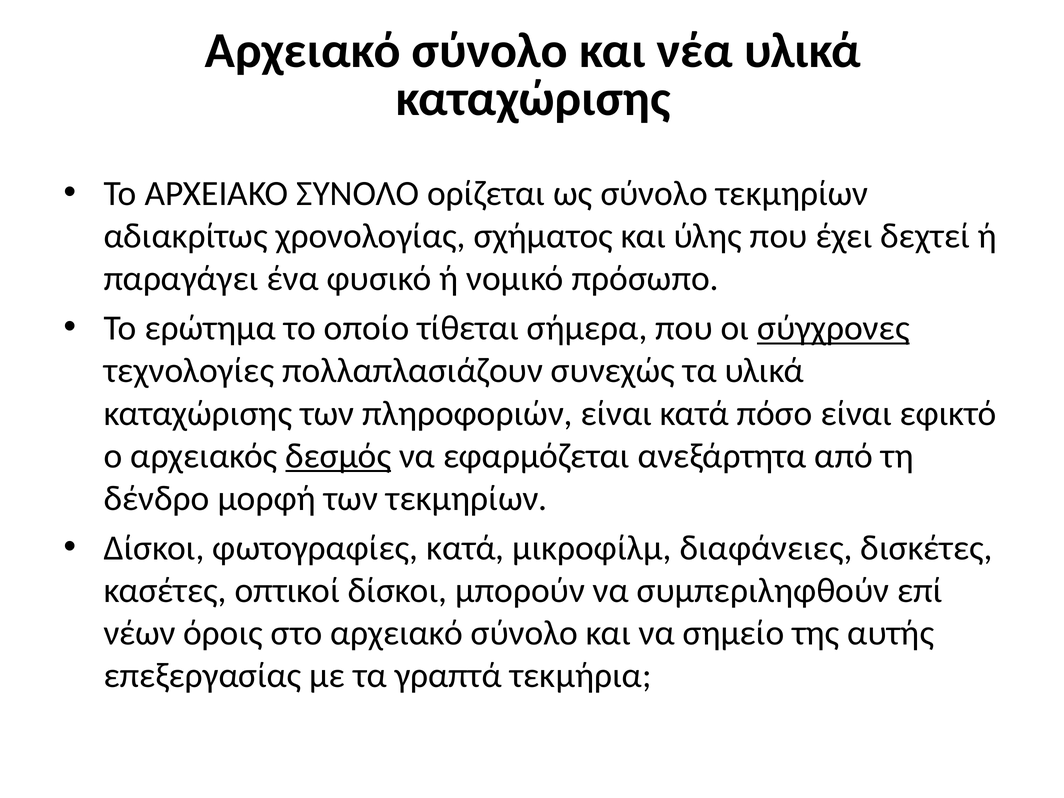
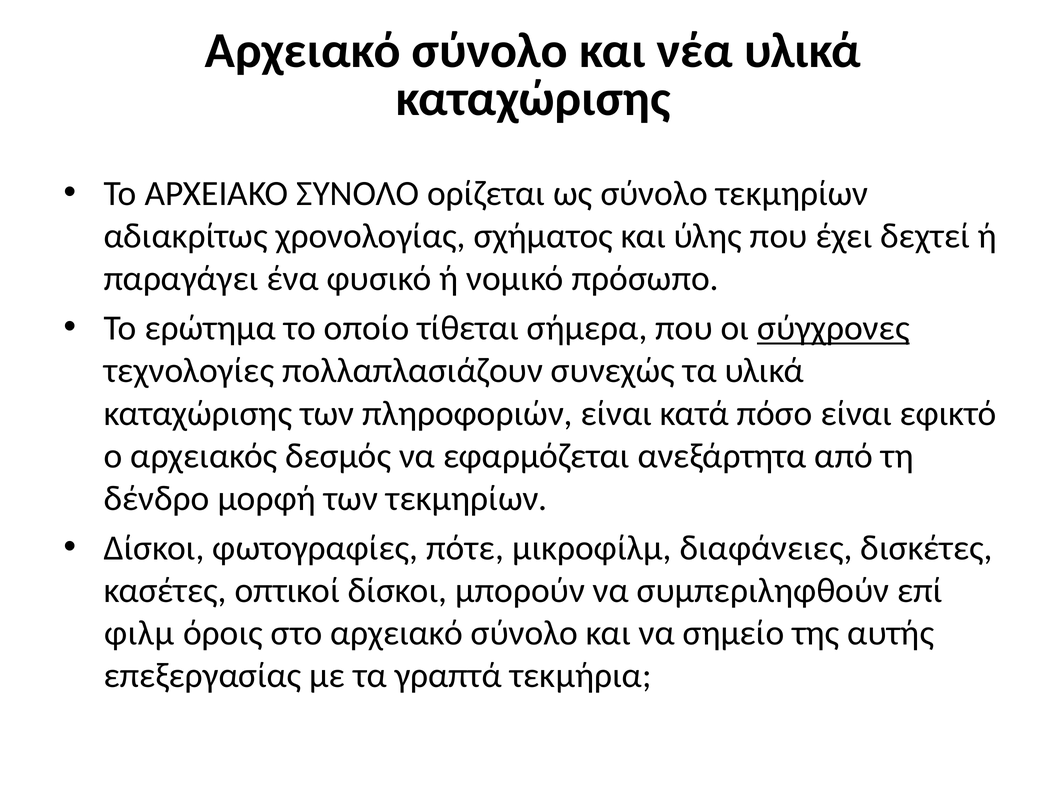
δεσμός underline: present -> none (338, 456)
φωτογραφίες κατά: κατά -> πότε (465, 548)
νέων: νέων -> φιλμ (139, 633)
